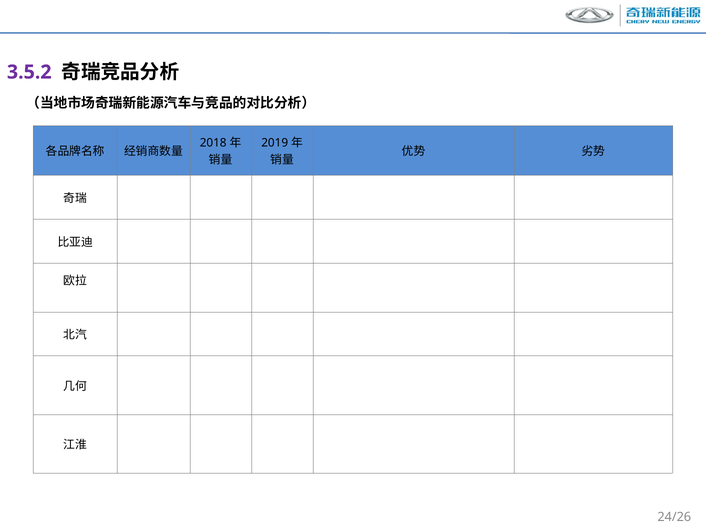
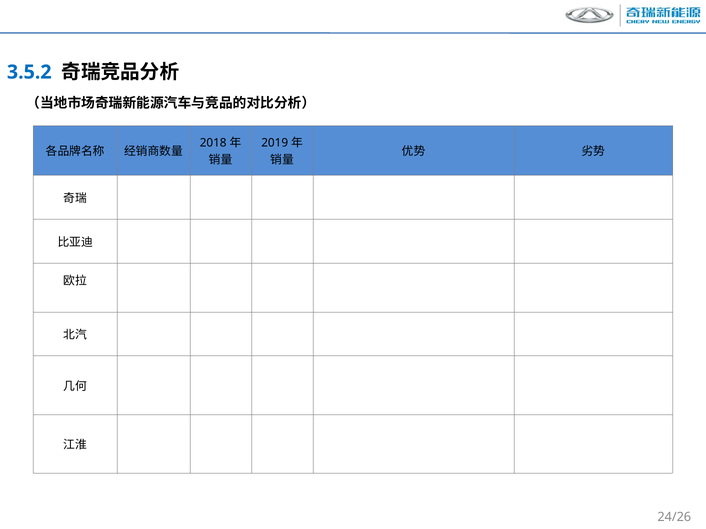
3.5.2 colour: purple -> blue (29, 72)
